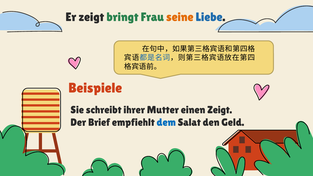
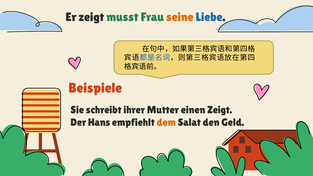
bringt: bringt -> musst (122, 17)
Brief: Brief -> Hans (99, 123)
dem colour: blue -> orange (166, 123)
